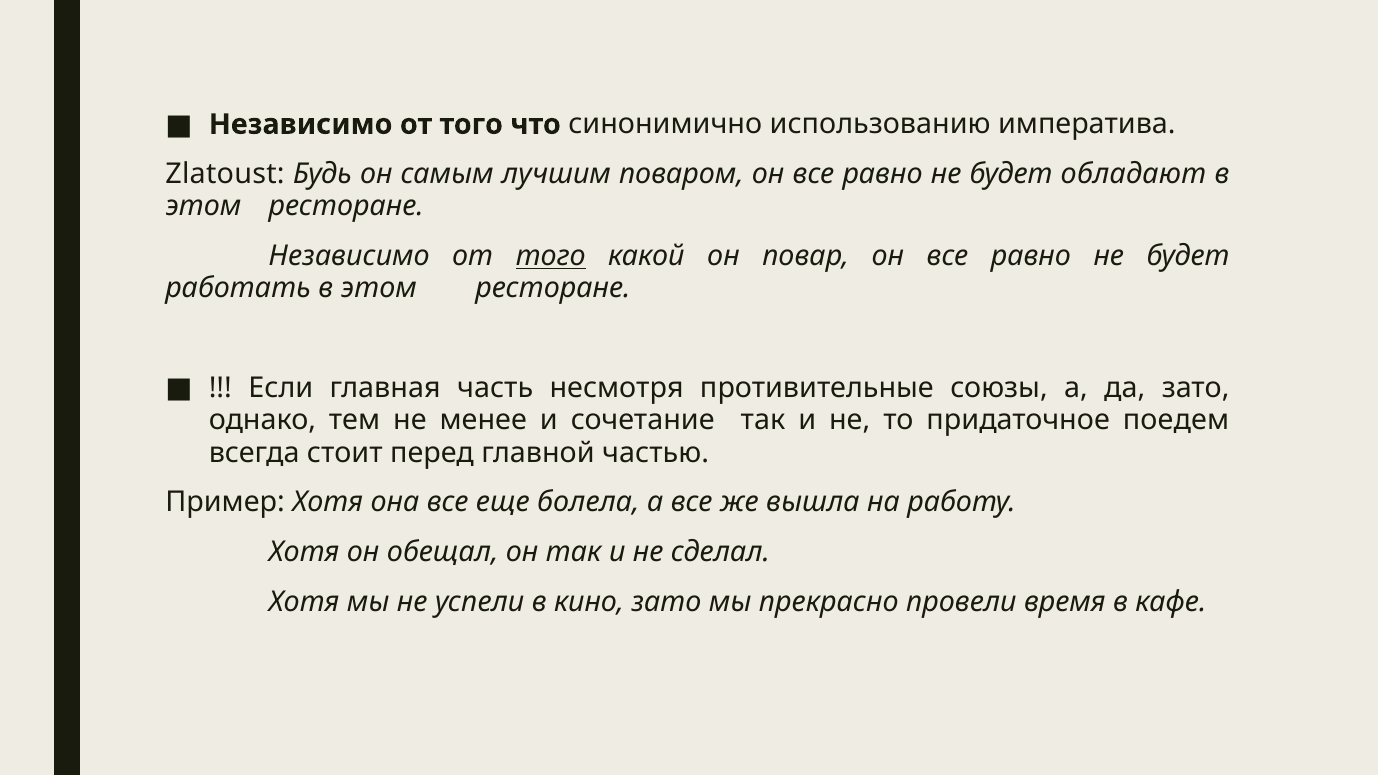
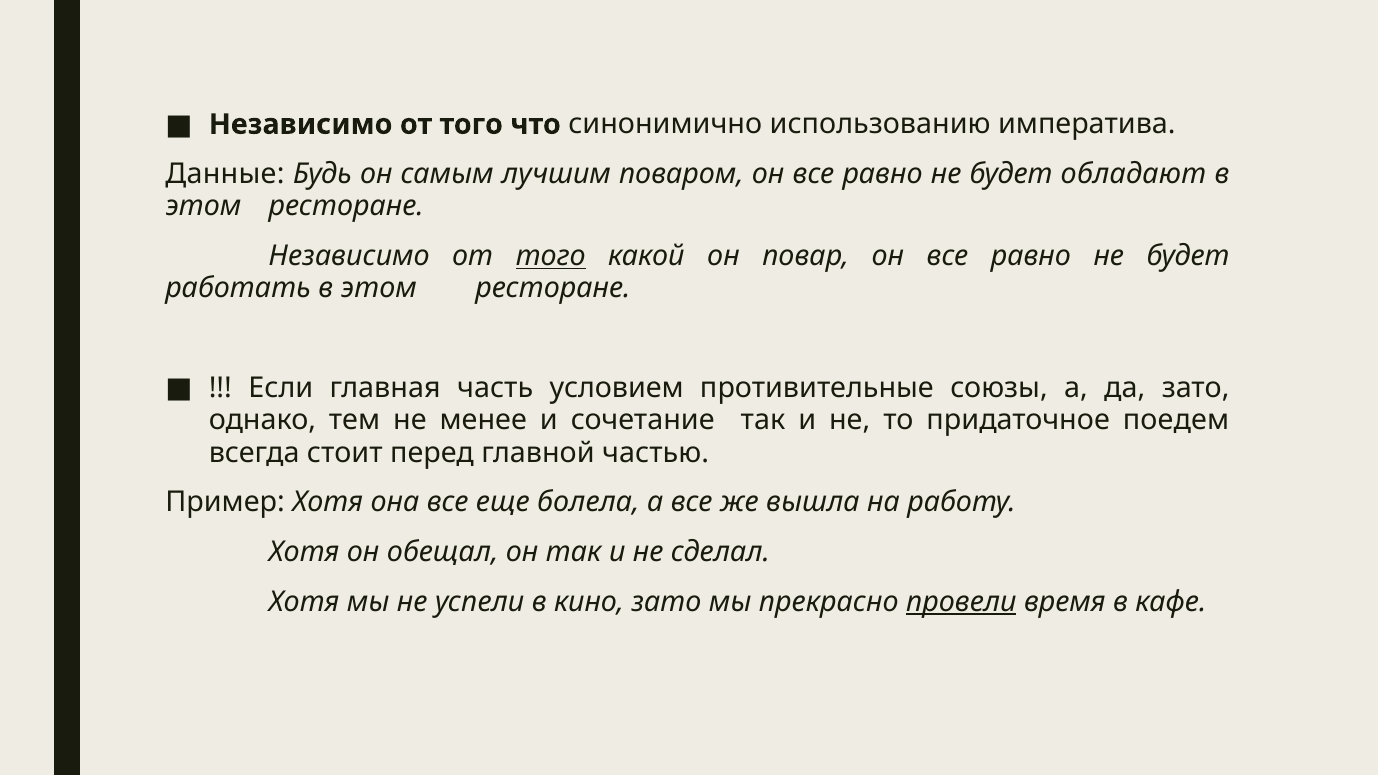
Zlatoust: Zlatoust -> Данные (225, 174)
несмотря: несмотря -> условием (617, 388)
провели underline: none -> present (961, 602)
